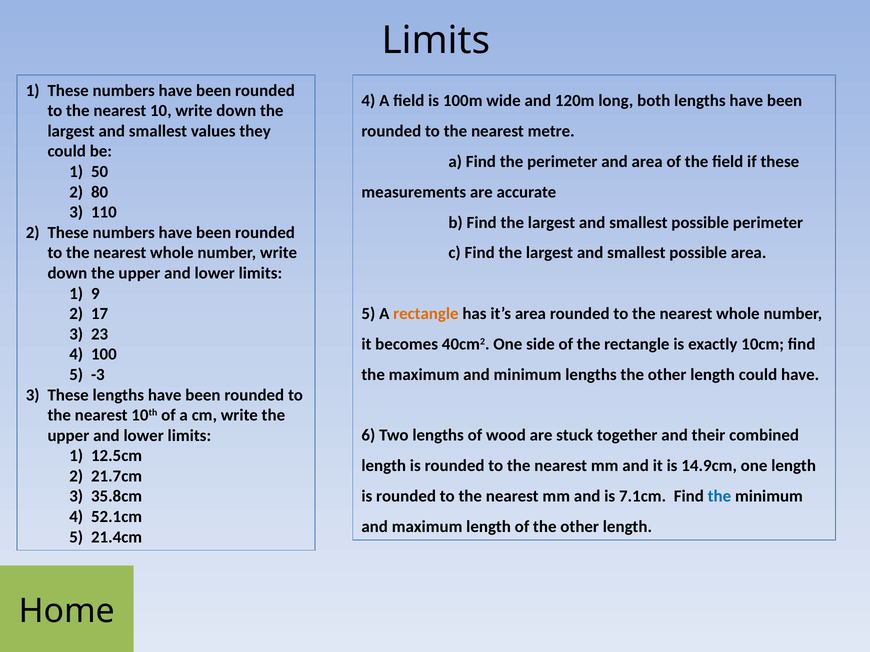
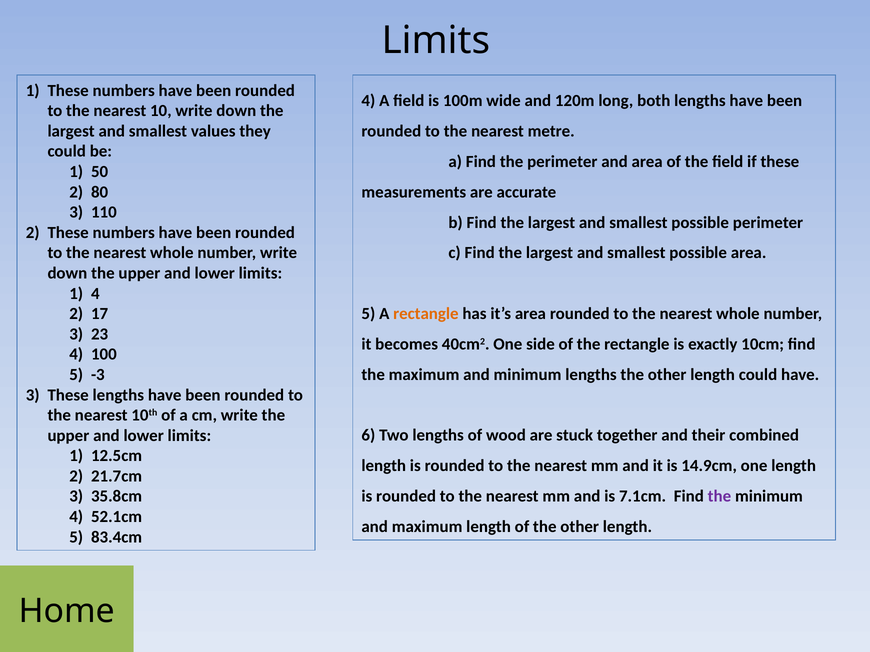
9: 9 -> 4 (95, 294)
the colour: blue -> purple (719, 497)
21.4cm: 21.4cm -> 83.4cm (117, 537)
